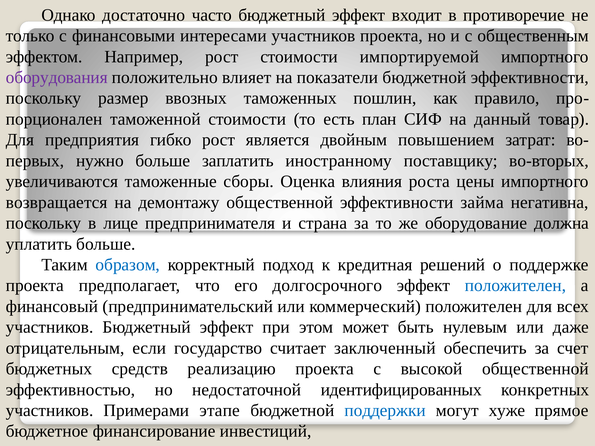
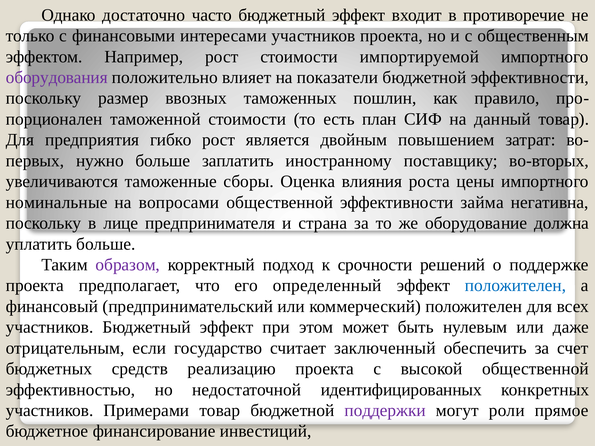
возвращается: возвращается -> номинальные (57, 202)
демонтажу: демонтажу -> вопросами (179, 202)
образом colour: blue -> purple (128, 265)
кредитная: кредитная -> срочности (375, 265)
долгосрочного: долгосрочного -> определенный (327, 286)
Примерами этапе: этапе -> товар (220, 411)
поддержки colour: blue -> purple (385, 411)
хуже: хуже -> роли (507, 411)
